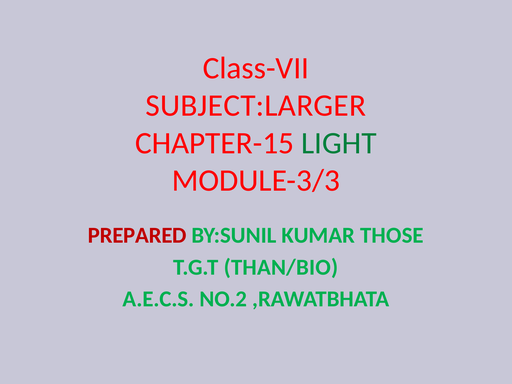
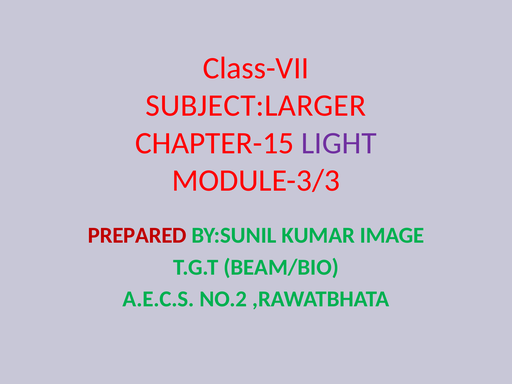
LIGHT colour: green -> purple (339, 143)
THOSE: THOSE -> IMAGE (392, 235)
THAN/BIO: THAN/BIO -> BEAM/BIO (281, 267)
